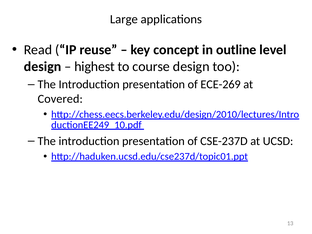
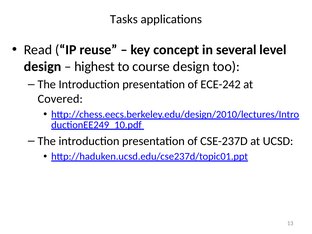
Large: Large -> Tasks (124, 19)
outline: outline -> several (236, 50)
ECE-269: ECE-269 -> ECE-242 (221, 84)
